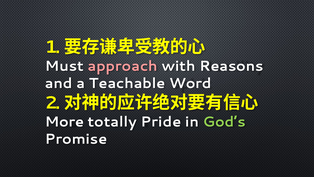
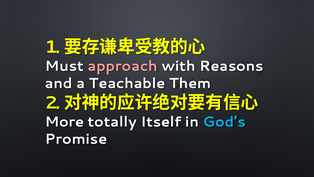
Word: Word -> Them (190, 83)
Pride: Pride -> Itself (161, 122)
God’s colour: light green -> light blue (224, 122)
